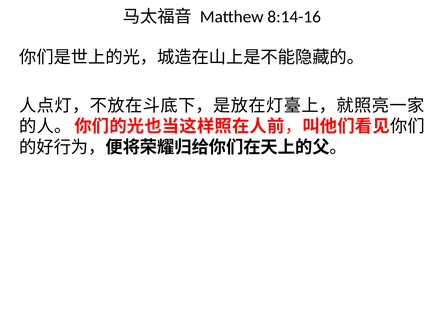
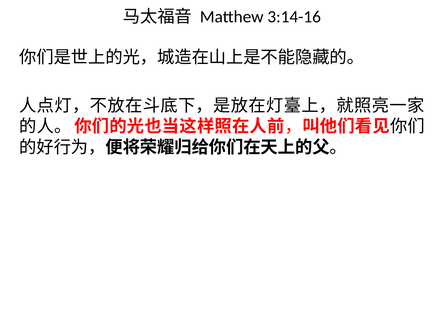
8:14-16: 8:14-16 -> 3:14-16 (294, 17)
